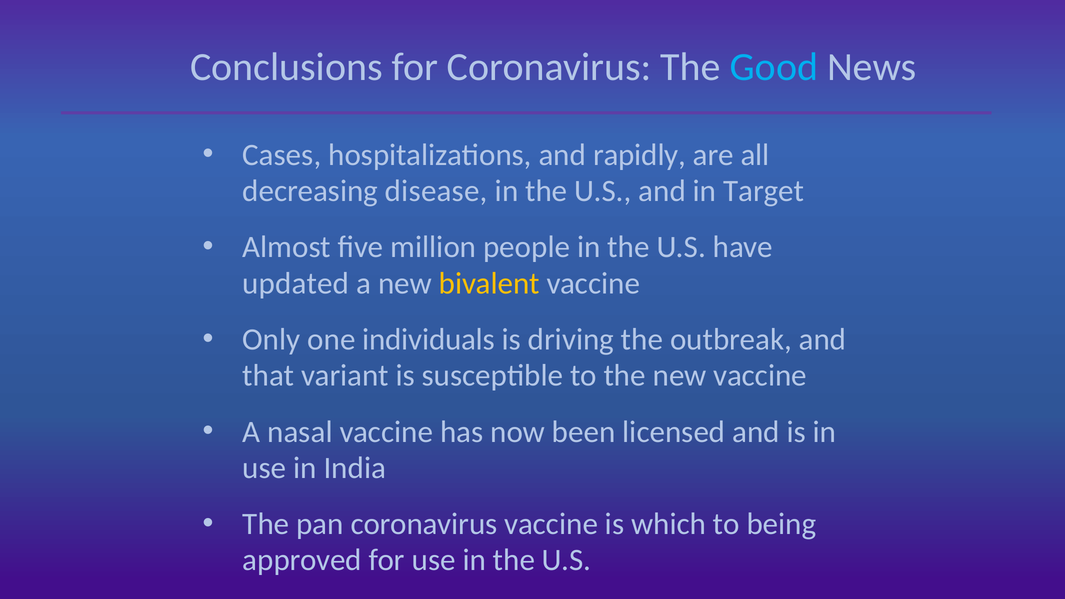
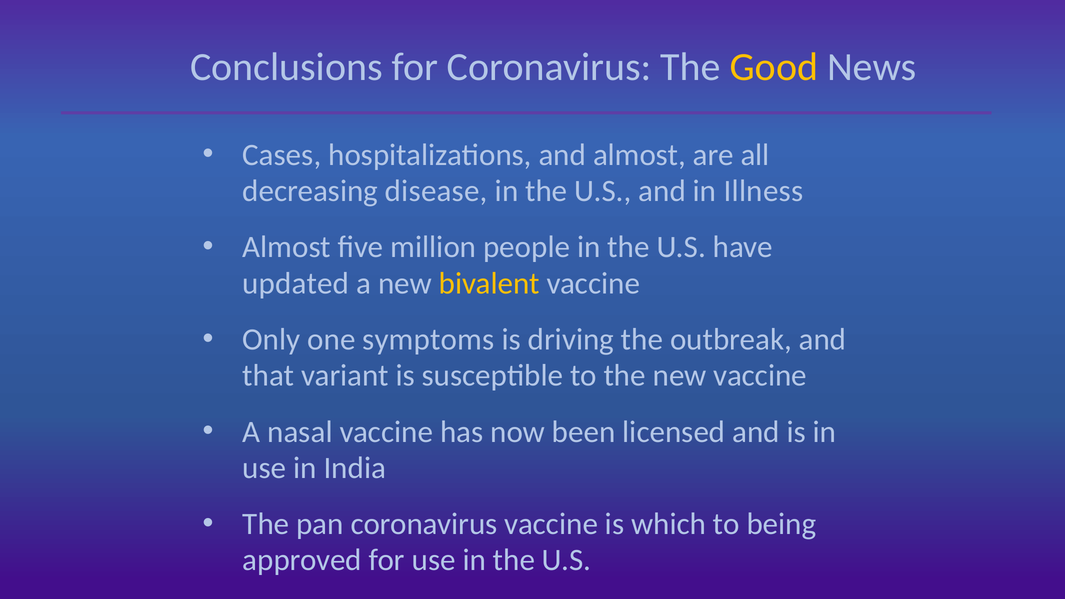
Good colour: light blue -> yellow (774, 67)
and rapidly: rapidly -> almost (639, 155)
Target: Target -> Illness (763, 191)
individuals: individuals -> symptoms (428, 339)
